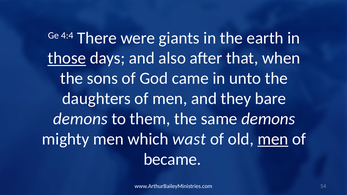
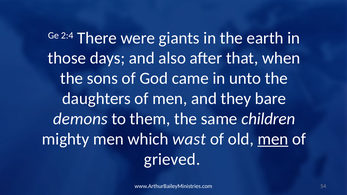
4:4: 4:4 -> 2:4 (67, 35)
those underline: present -> none (67, 58)
same demons: demons -> children (268, 119)
became: became -> grieved (172, 159)
